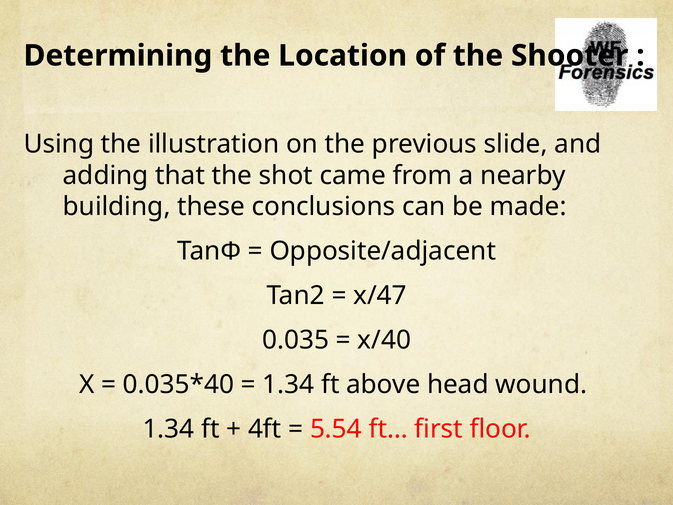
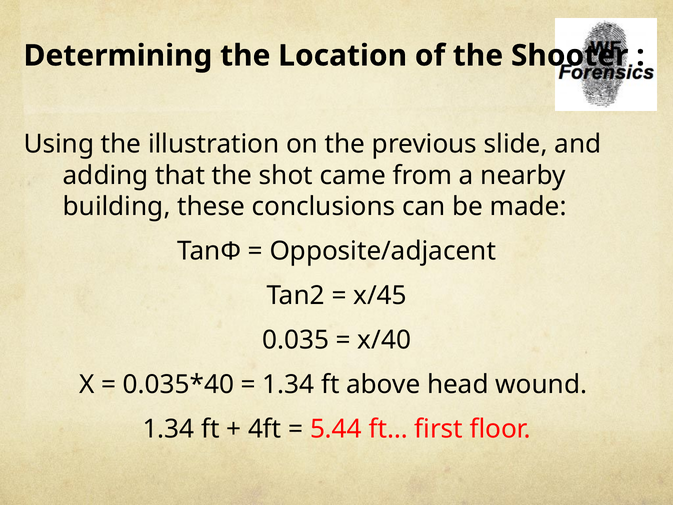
x/47: x/47 -> x/45 (380, 296)
5.54: 5.54 -> 5.44 (336, 429)
